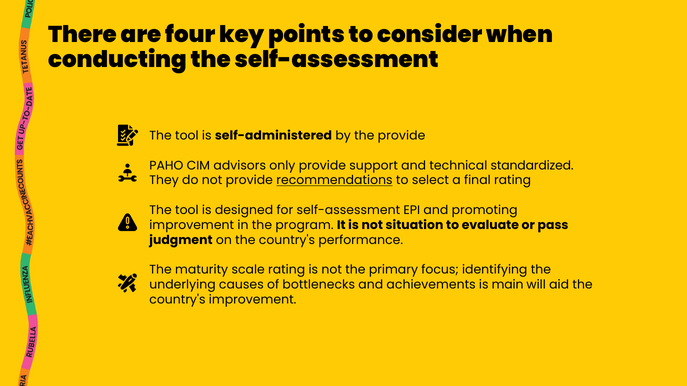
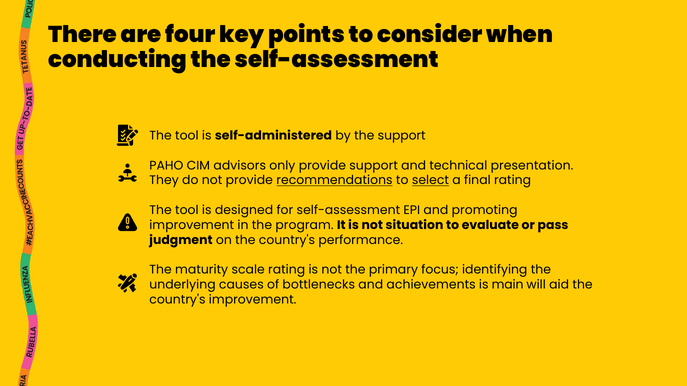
the provide: provide -> support (402, 136)
standardized: standardized -> presentation (532, 166)
select underline: none -> present (430, 181)
